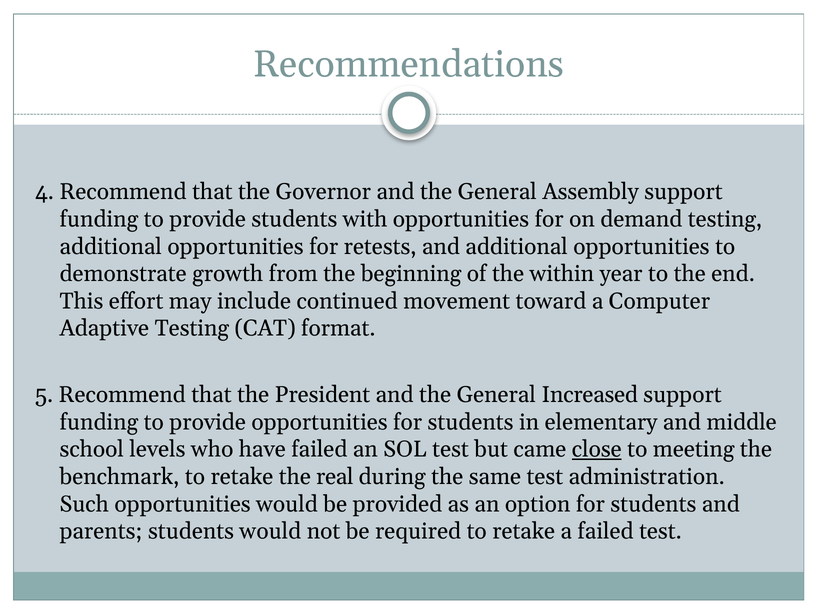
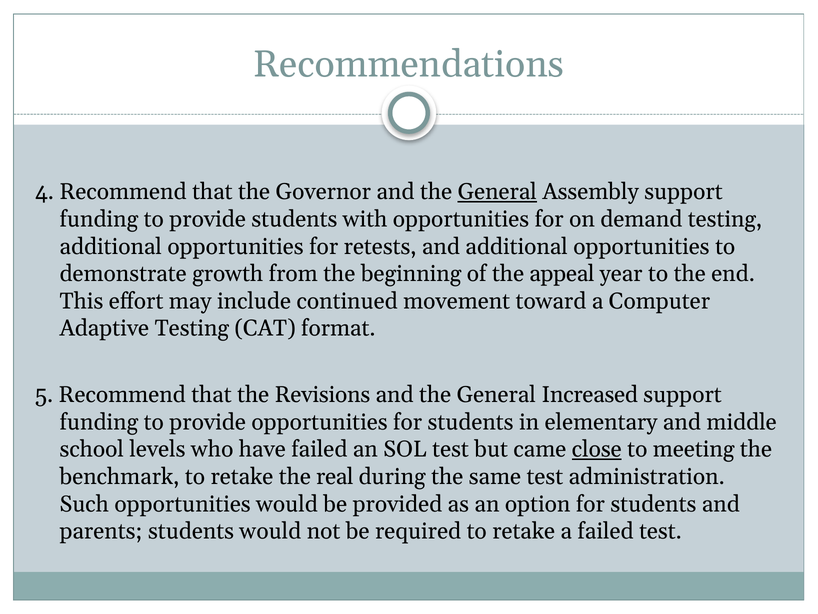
General underline: none -> present (497, 192)
within: within -> appeal (562, 274)
President: President -> Revisions (322, 394)
